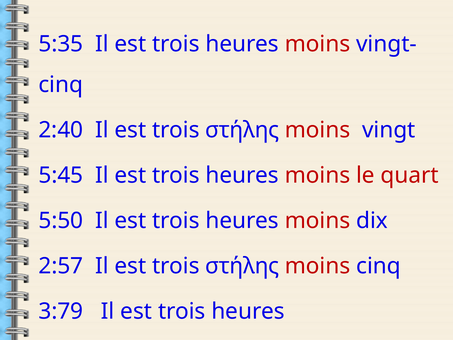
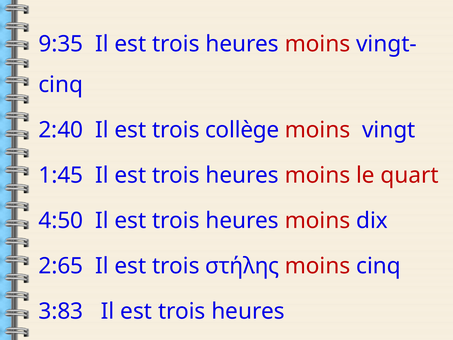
5:35: 5:35 -> 9:35 (61, 44)
στήλης: στήλης -> collège (242, 130)
5:45: 5:45 -> 1:45 (61, 175)
5:50: 5:50 -> 4:50 (61, 221)
2:57: 2:57 -> 2:65 (61, 266)
3:79: 3:79 -> 3:83 (61, 311)
